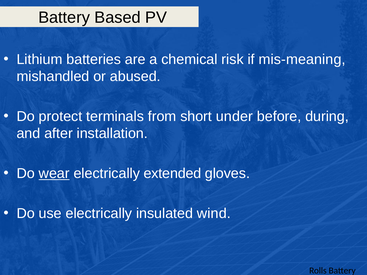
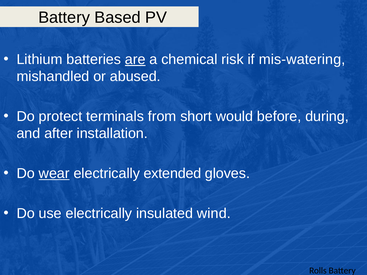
are underline: none -> present (135, 59)
mis-meaning: mis-meaning -> mis-watering (302, 59)
under: under -> would (234, 117)
